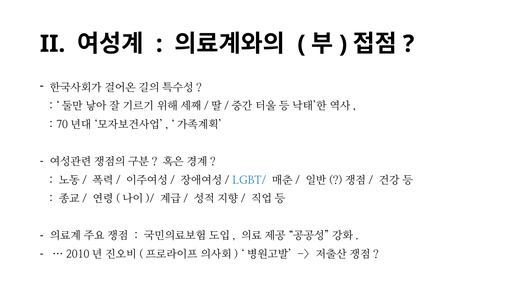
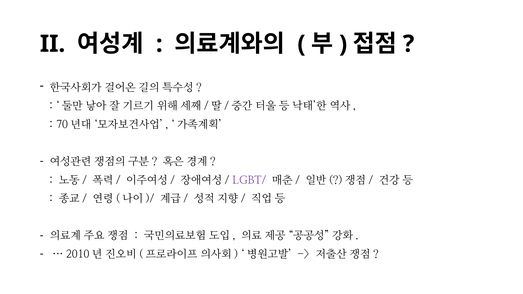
LGBT/ colour: blue -> purple (249, 180)
